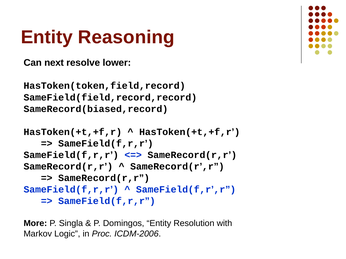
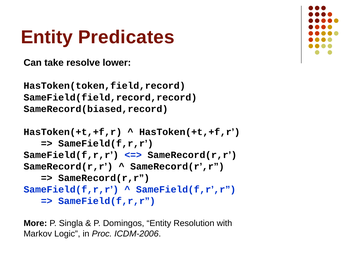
Reasoning: Reasoning -> Predicates (126, 37)
next: next -> take (54, 63)
